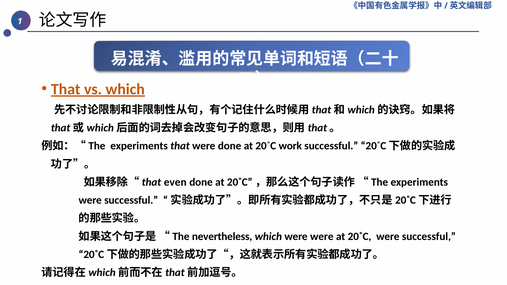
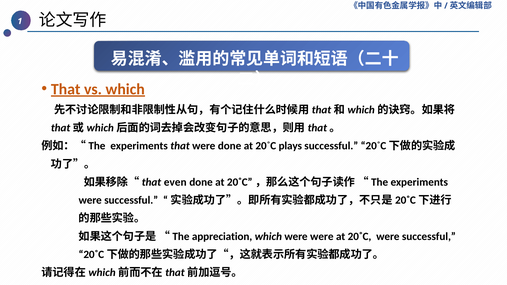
work: work -> plays (290, 146)
nevertheless: nevertheless -> appreciation (222, 237)
